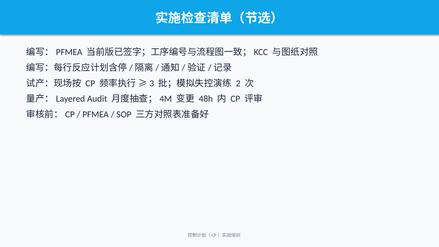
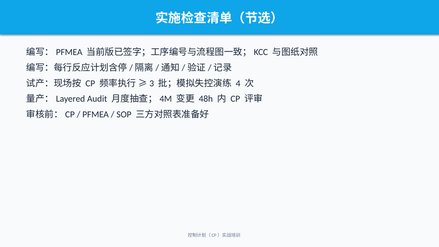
2: 2 -> 4 (238, 83)
